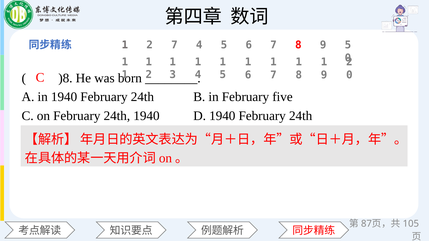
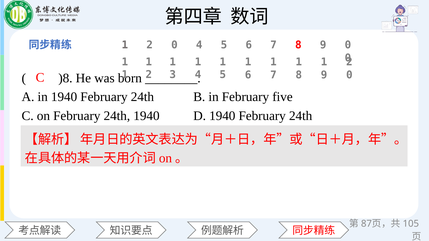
1 2 7: 7 -> 0 (174, 45)
9 5: 5 -> 0 (348, 45)
